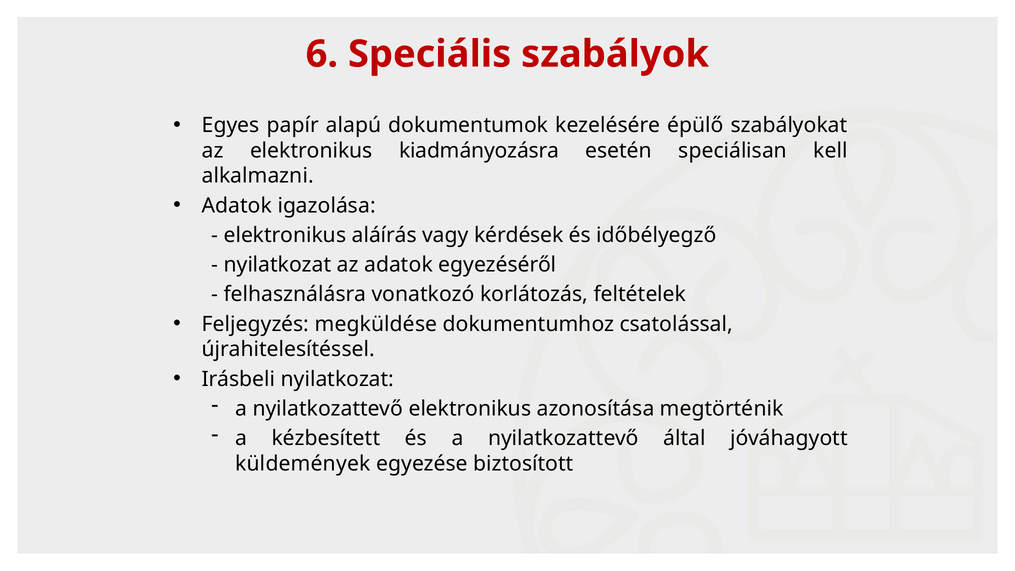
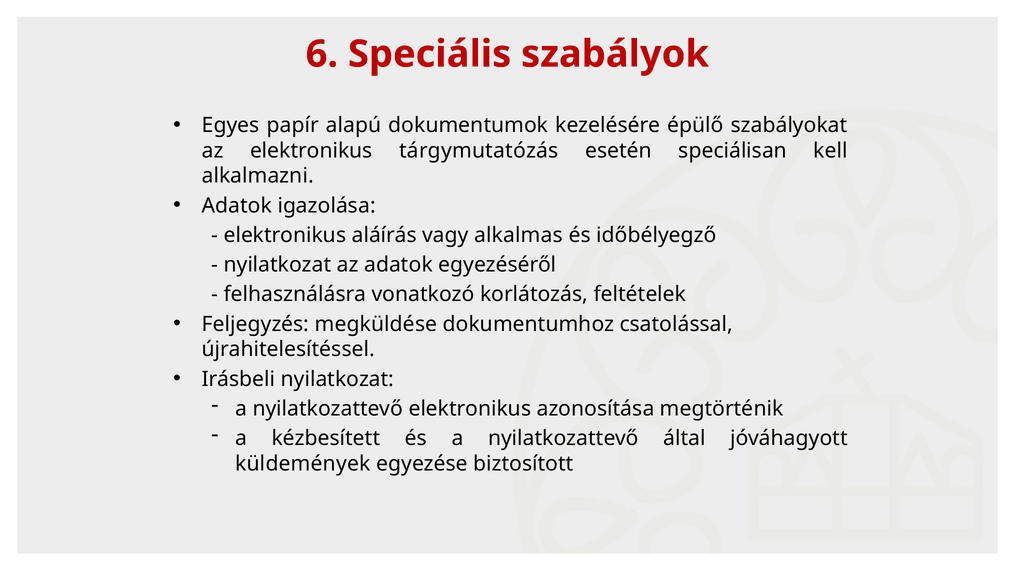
kiadmányozásra: kiadmányozásra -> tárgymutatózás (479, 151)
kérdések: kérdések -> alkalmas (519, 235)
